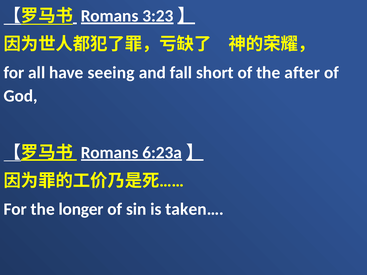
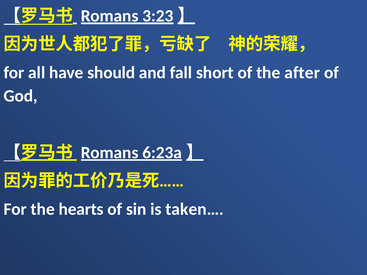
seeing: seeing -> should (111, 73)
longer: longer -> hearts (81, 209)
